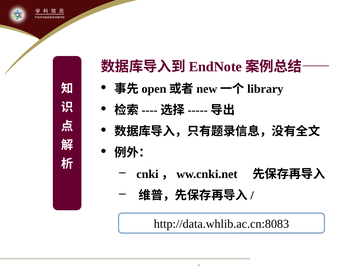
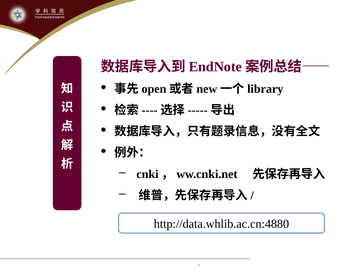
http://data.whlib.ac.cn:8083: http://data.whlib.ac.cn:8083 -> http://data.whlib.ac.cn:4880 (221, 224)
